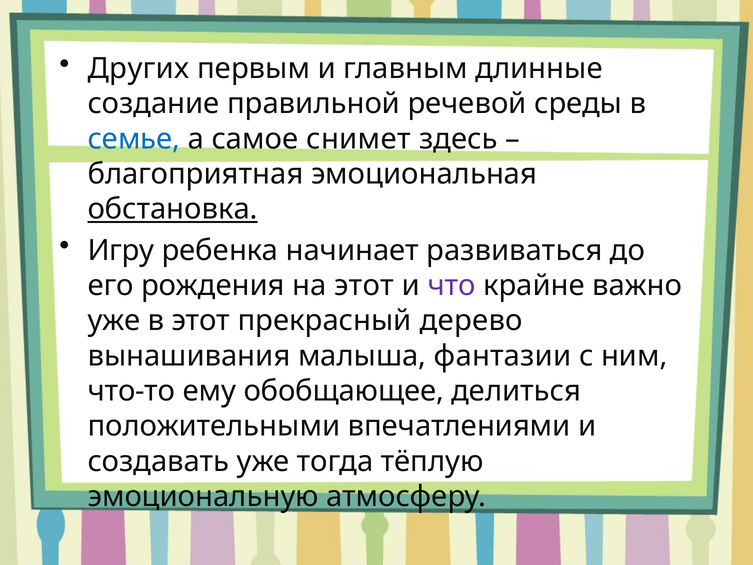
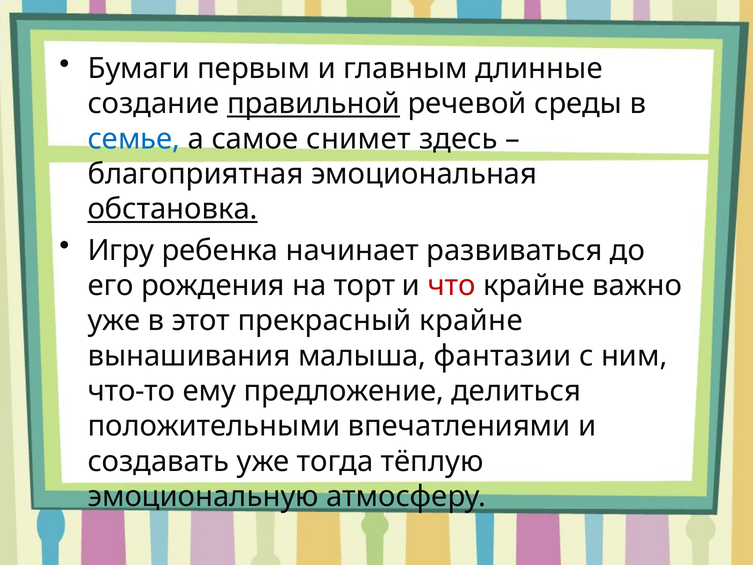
Других: Других -> Бумаги (139, 69)
правильной underline: none -> present (314, 104)
на этот: этот -> торт (364, 285)
что colour: purple -> red (452, 285)
прекрасный дерево: дерево -> крайне (471, 321)
обобщающее: обобщающее -> предложение (344, 391)
